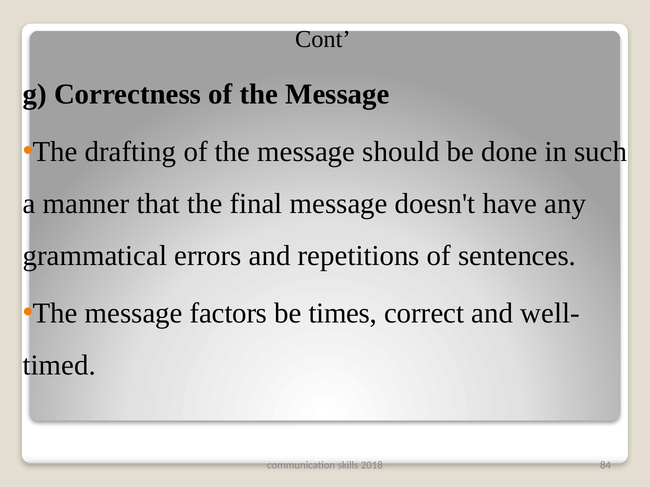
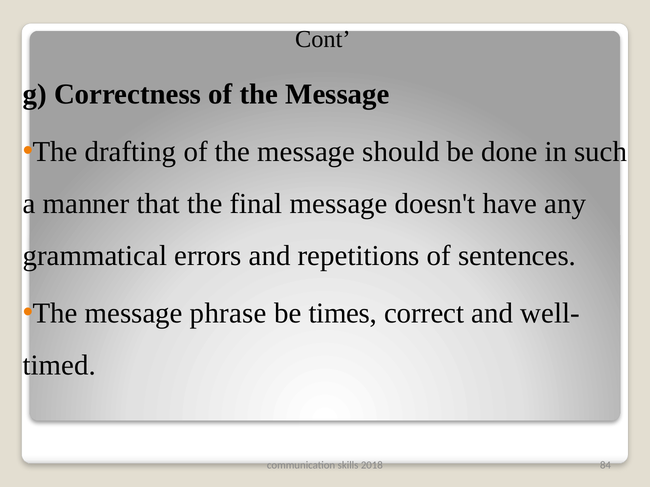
factors: factors -> phrase (228, 314)
